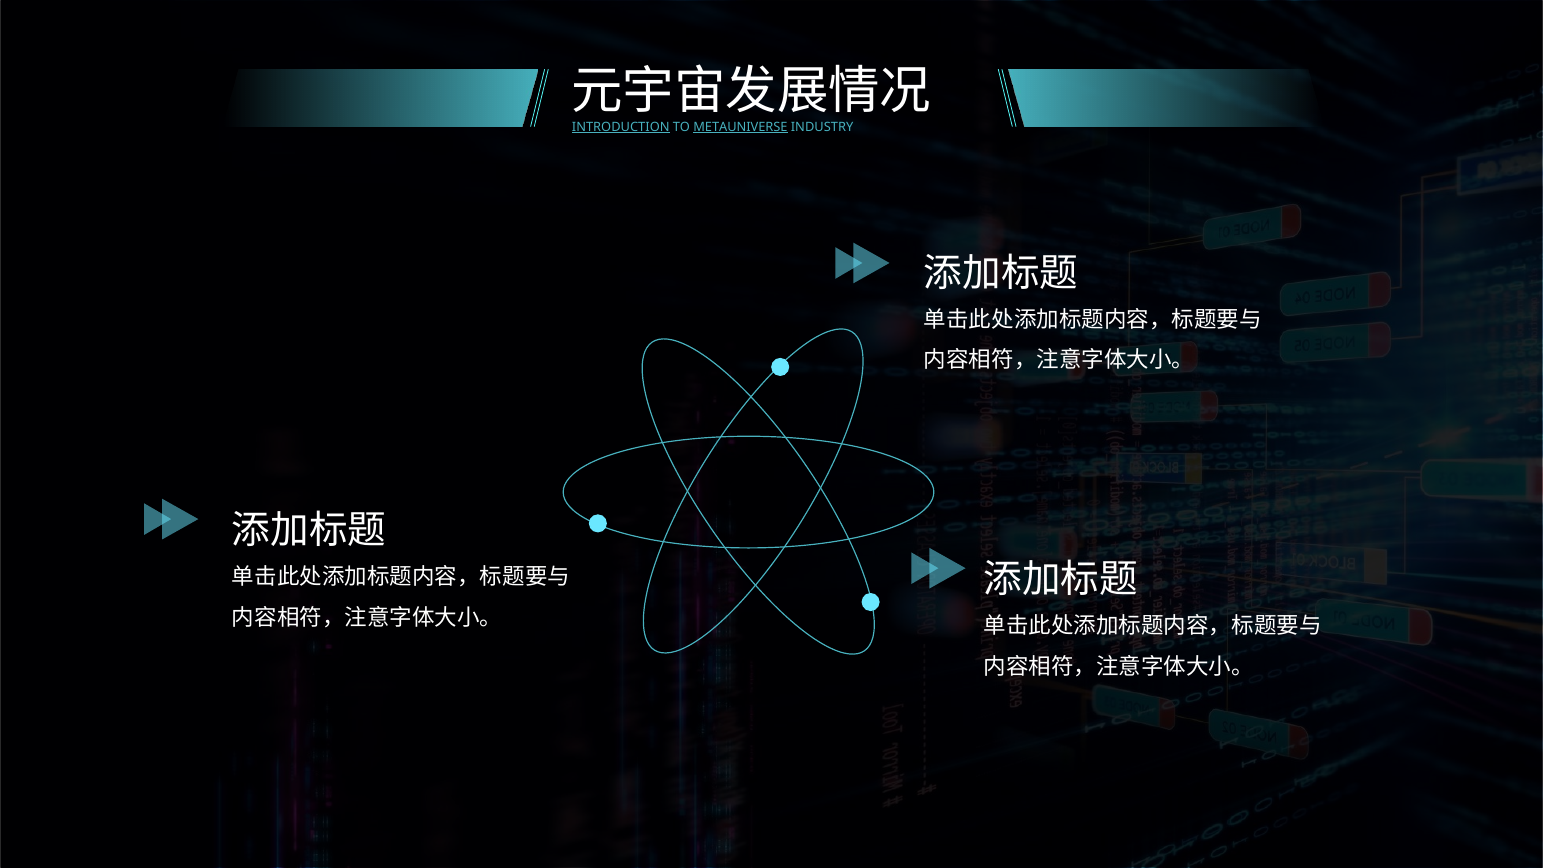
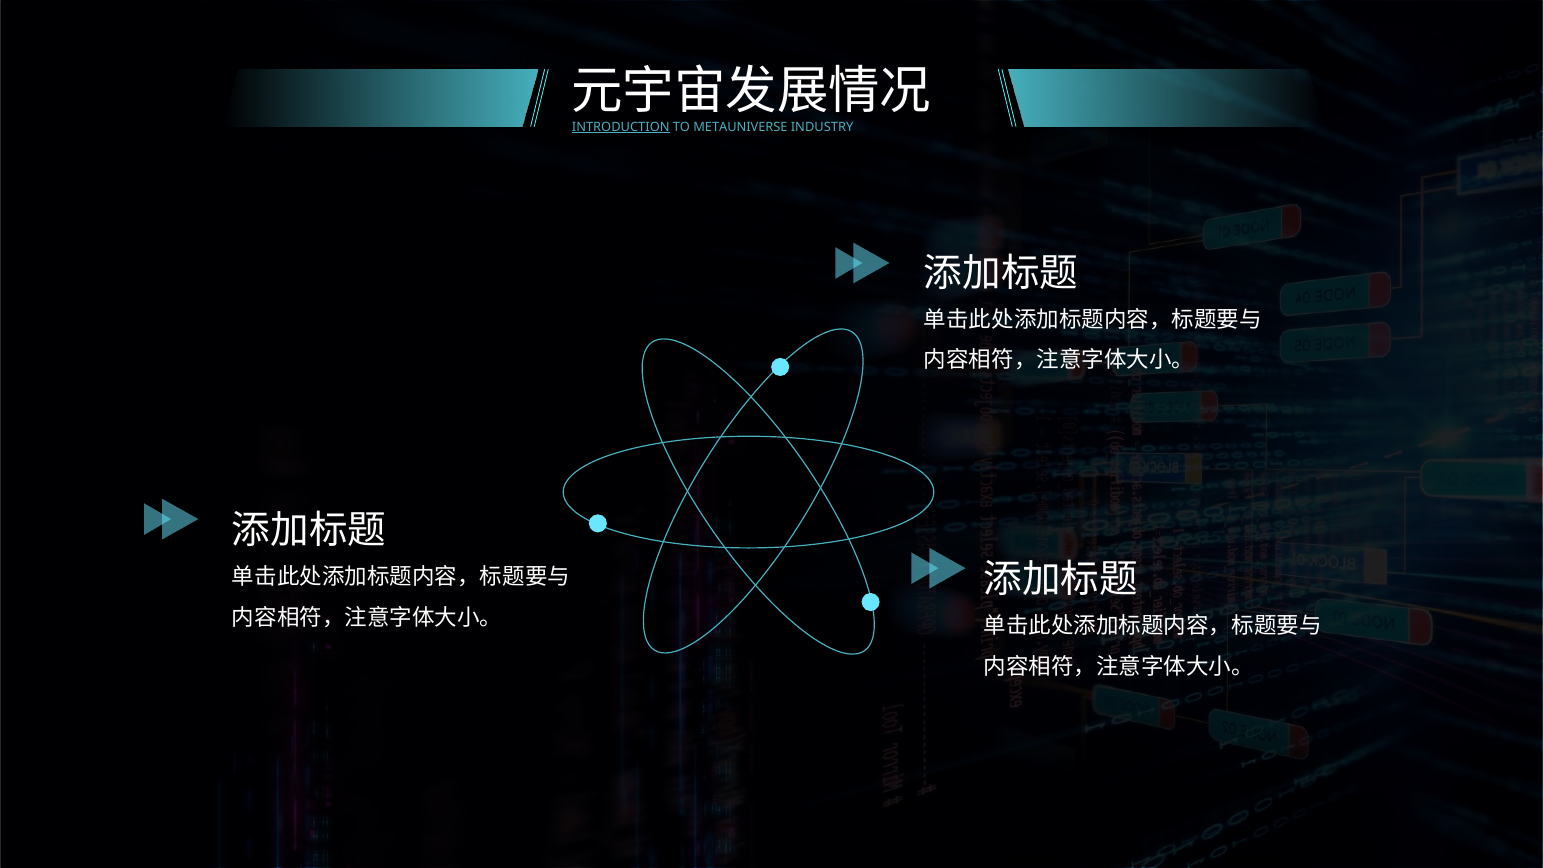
METAUNIVERSE underline: present -> none (740, 127)
